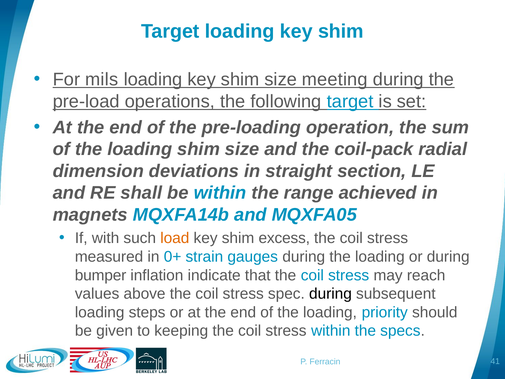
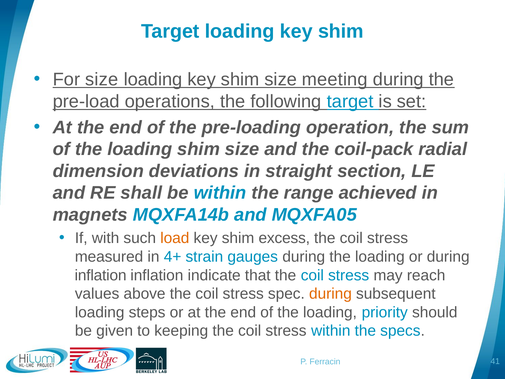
For mils: mils -> size (102, 80)
0+: 0+ -> 4+ (173, 257)
bumper: bumper -> inflation (101, 275)
during colour: black -> orange (330, 294)
